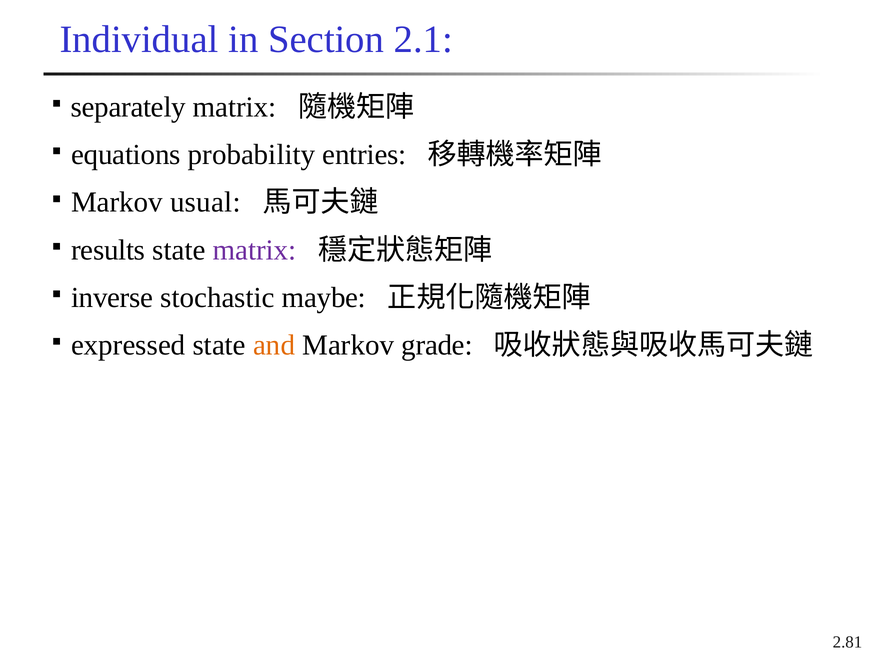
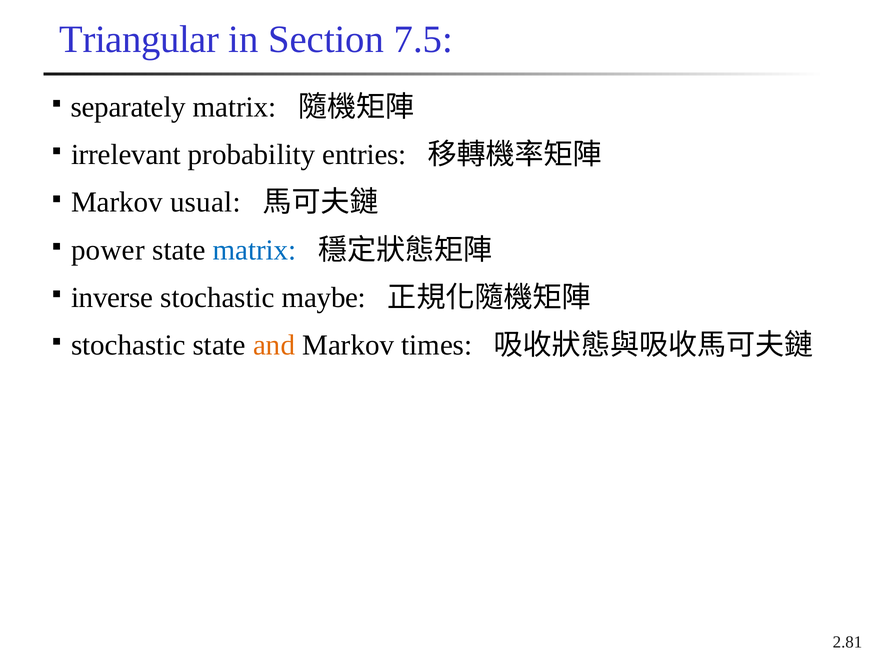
Individual: Individual -> Triangular (139, 40)
2.1: 2.1 -> 7.5 (423, 40)
equations: equations -> irrelevant (126, 155)
results: results -> power (108, 250)
matrix colour: purple -> blue (255, 250)
expressed: expressed -> stochastic (128, 345)
grade: grade -> times (437, 345)
